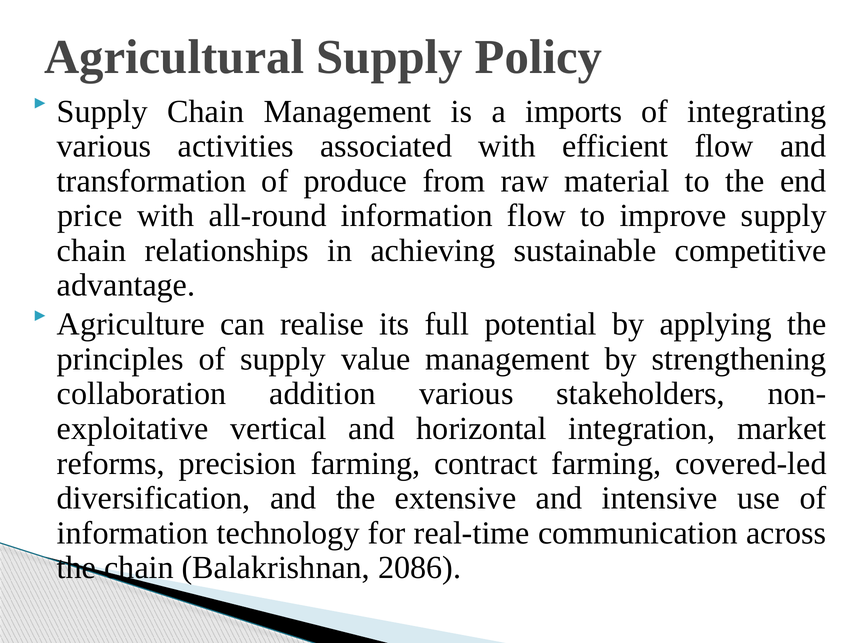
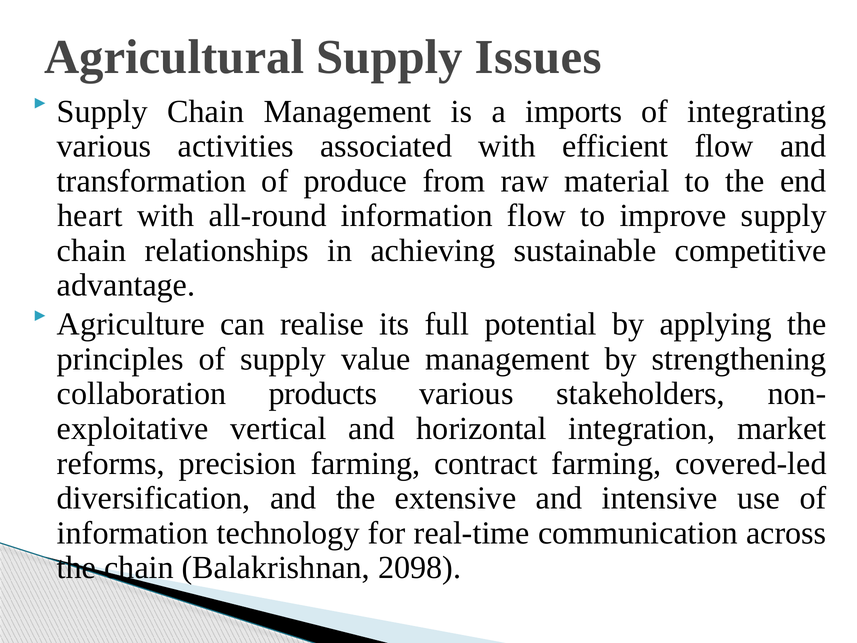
Policy: Policy -> Issues (538, 57)
price: price -> heart (90, 216)
addition: addition -> products (323, 394)
2086: 2086 -> 2098 (420, 567)
